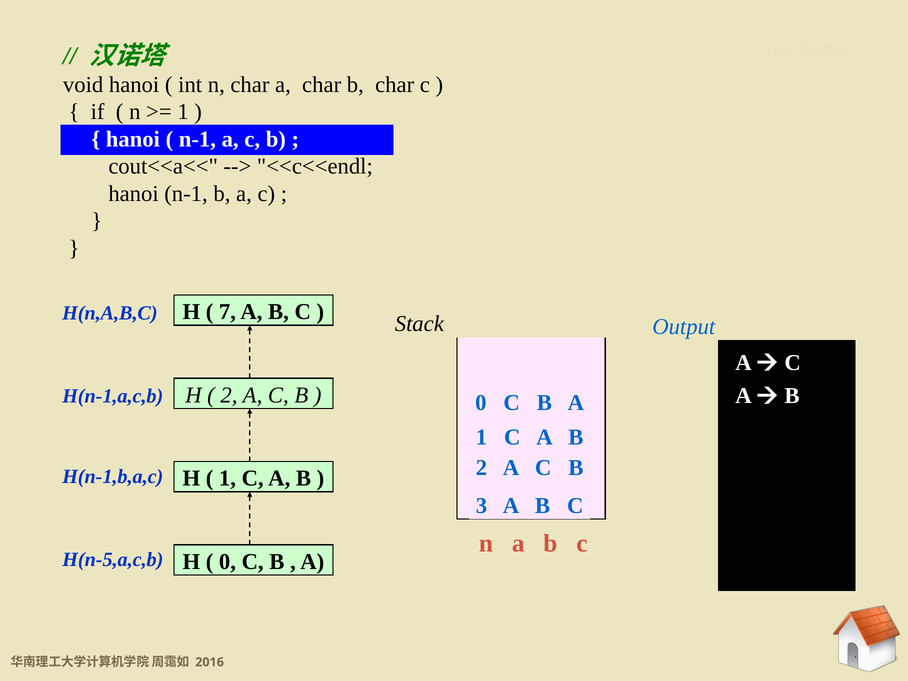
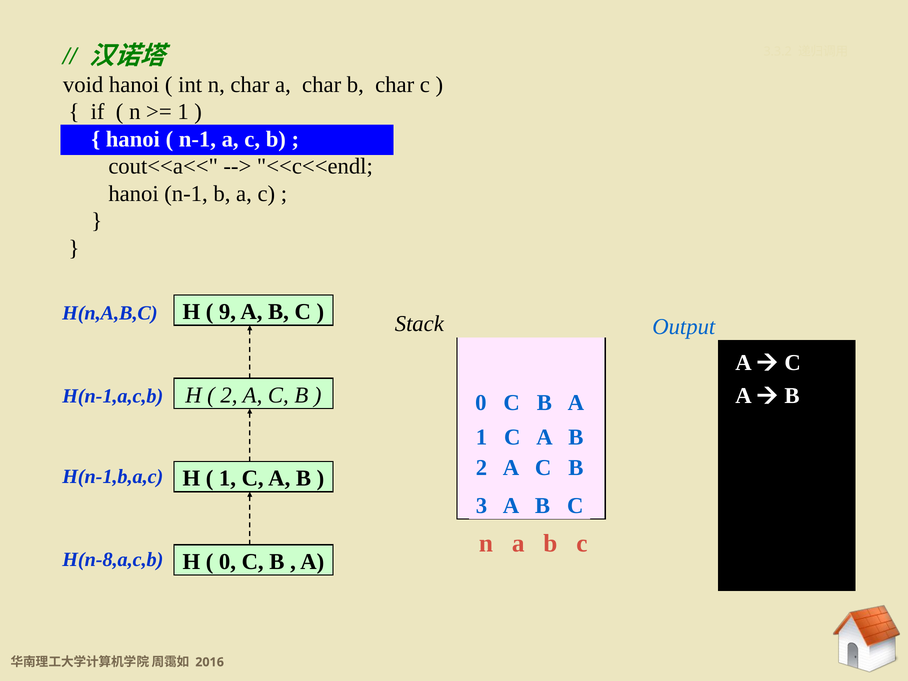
7: 7 -> 9 (227, 312)
H(n-5,a,c,b: H(n-5,a,c,b -> H(n-8,a,c,b (113, 560)
